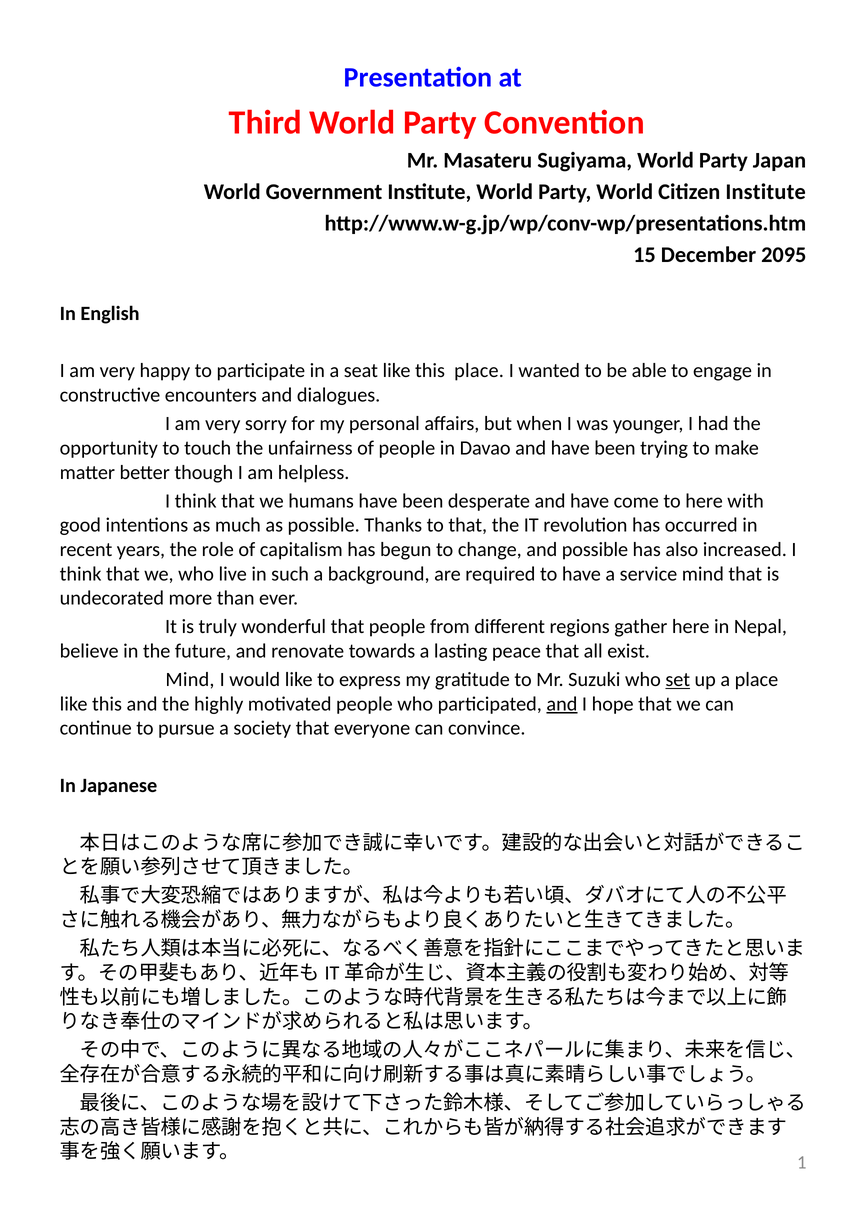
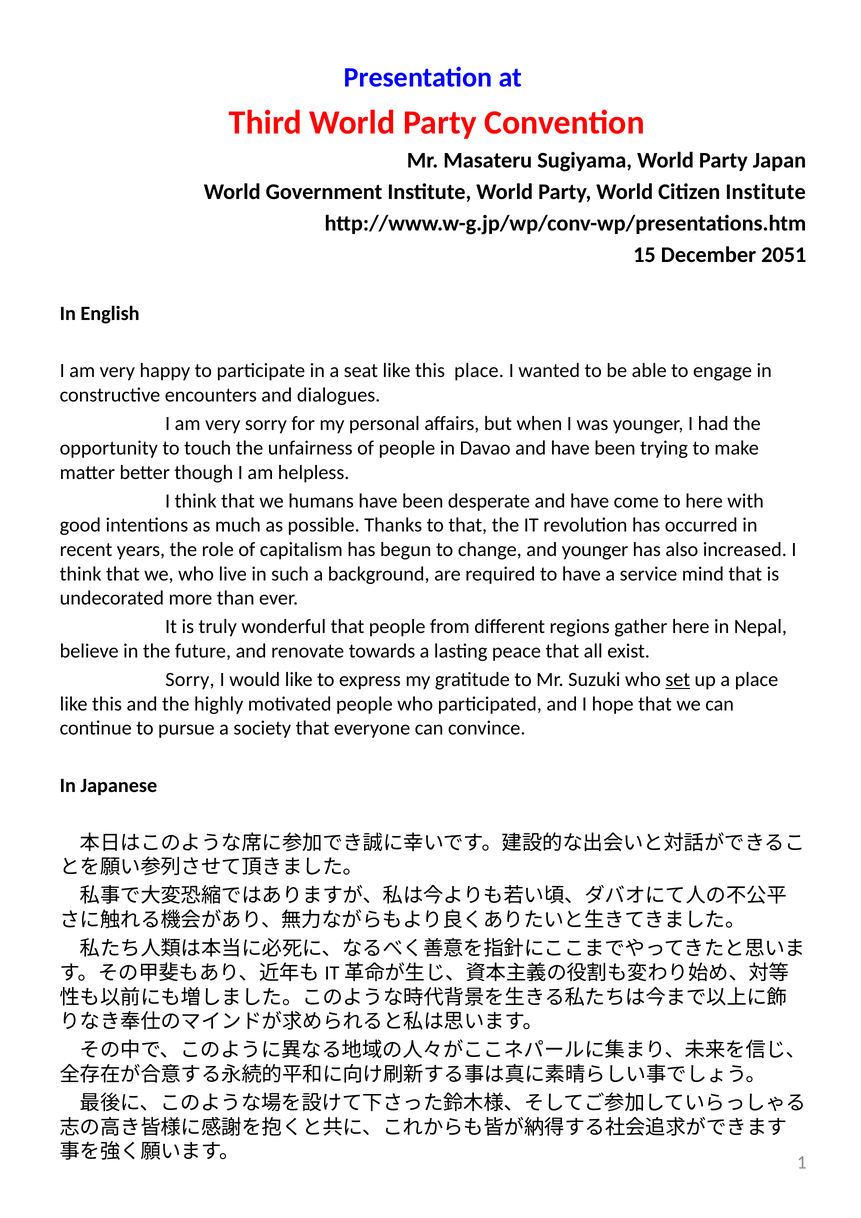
2095: 2095 -> 2051 (784, 255)
and possible: possible -> younger (595, 549)
Mind: Mind -> Sorry (190, 680)
and underline: present -> none (562, 704)
